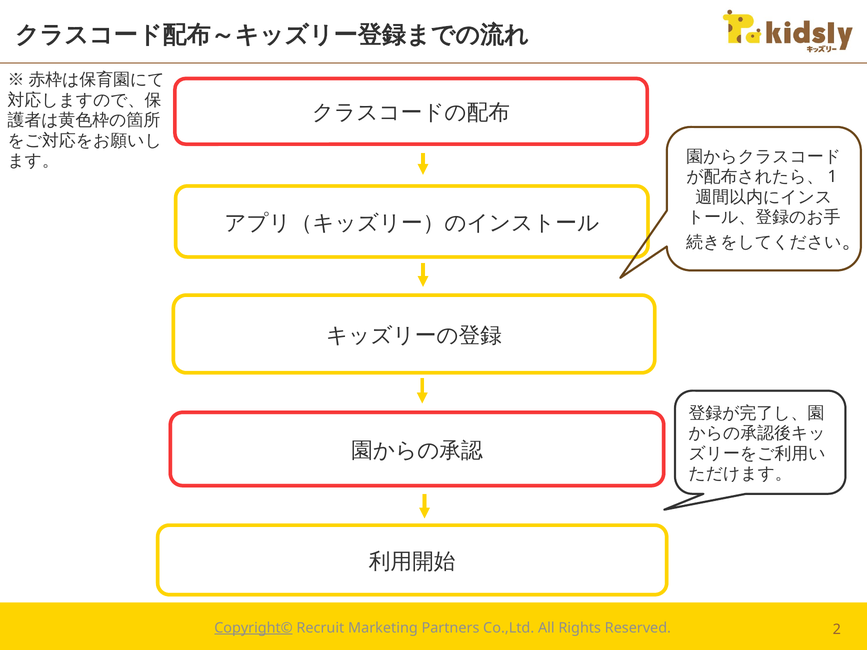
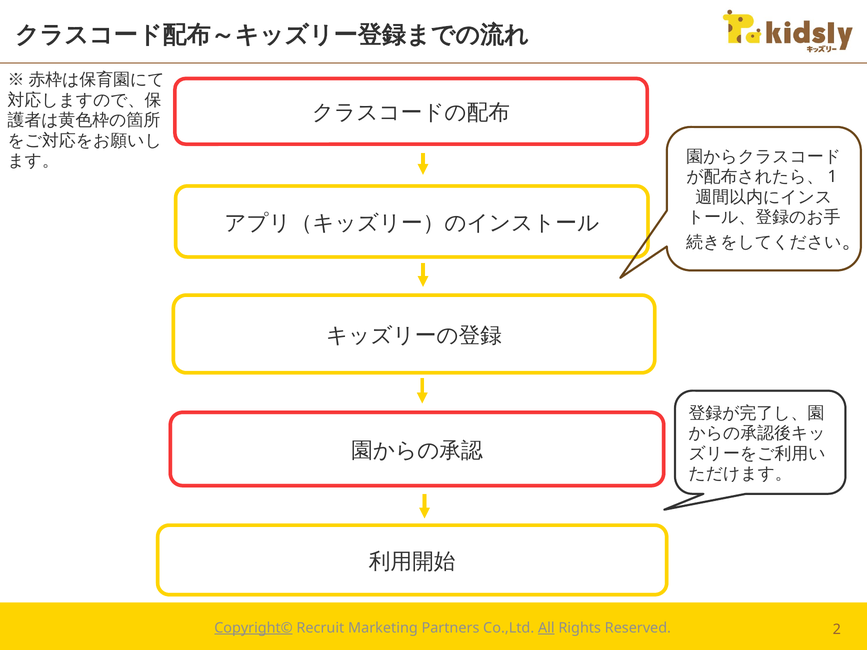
All underline: none -> present (546, 628)
